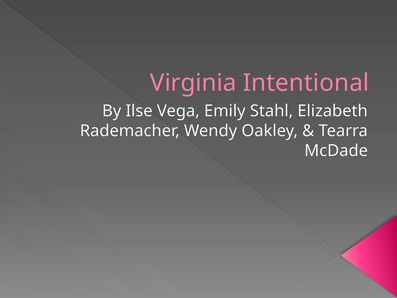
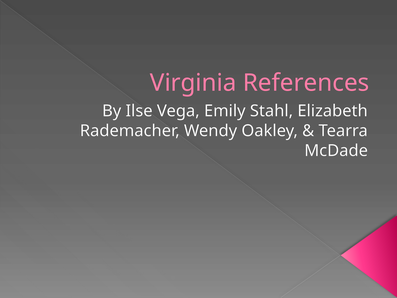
Intentional: Intentional -> References (306, 83)
